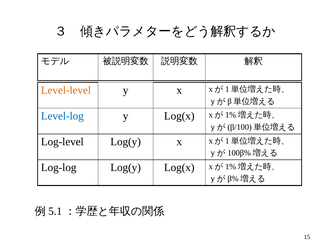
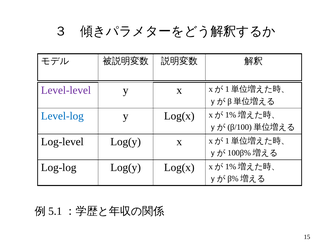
Level-level colour: orange -> purple (66, 90)
